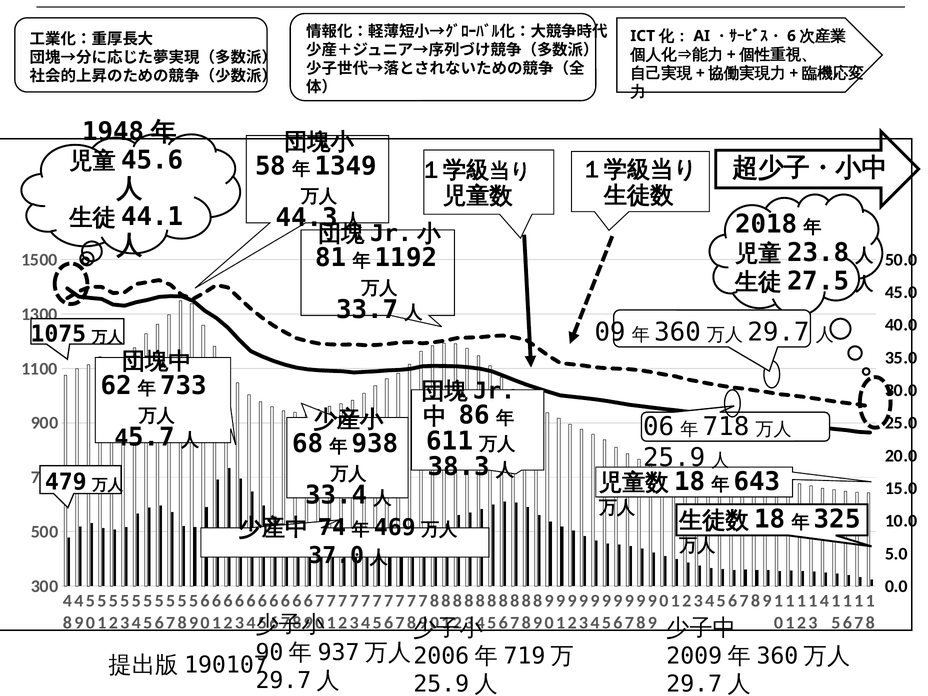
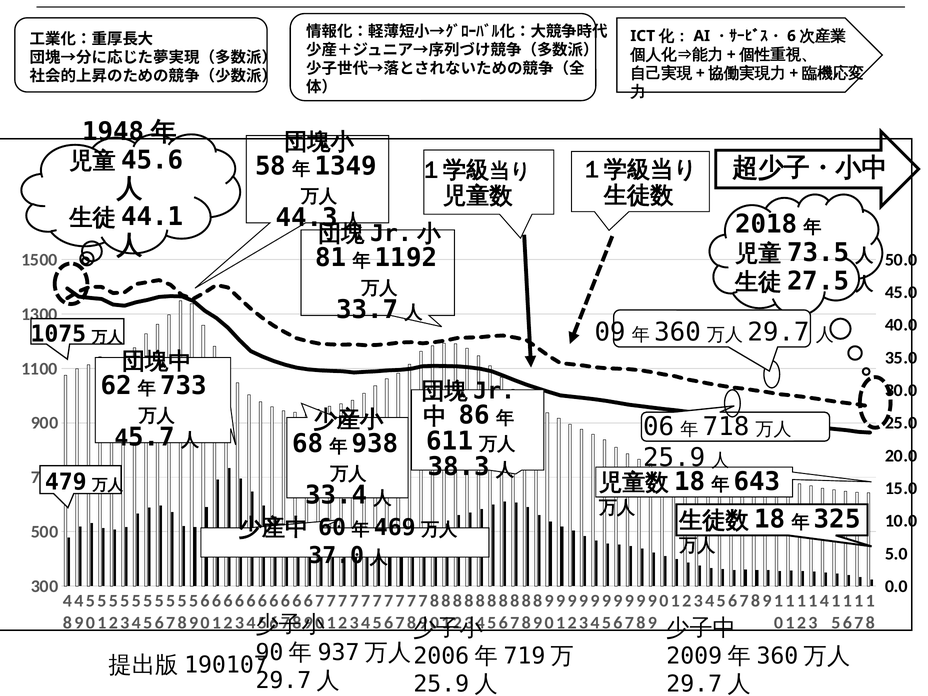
23.8: 23.8 -> 73.5 (818, 253)
74: 74 -> 60 (332, 528)
